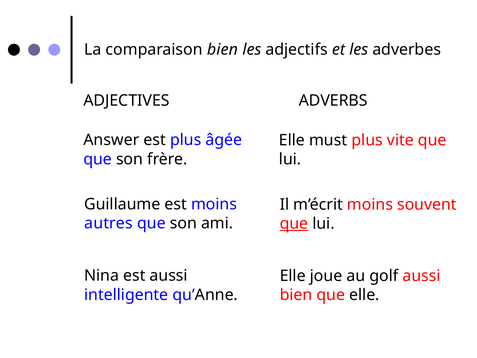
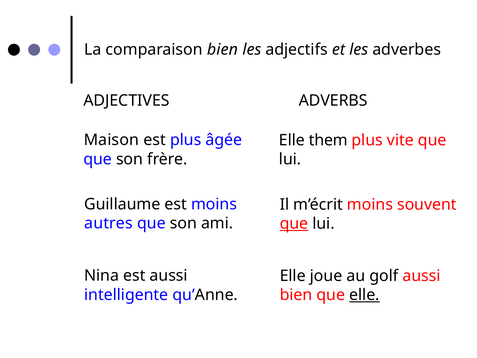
Answer: Answer -> Maison (111, 140)
must: must -> them (328, 140)
elle underline: none -> present (364, 295)
